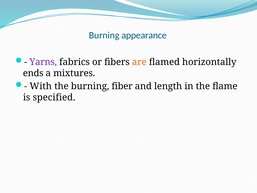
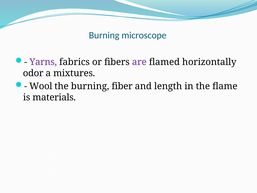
appearance: appearance -> microscope (144, 35)
are colour: orange -> purple (139, 62)
ends: ends -> odor (33, 73)
With: With -> Wool (41, 86)
specified: specified -> materials (54, 97)
